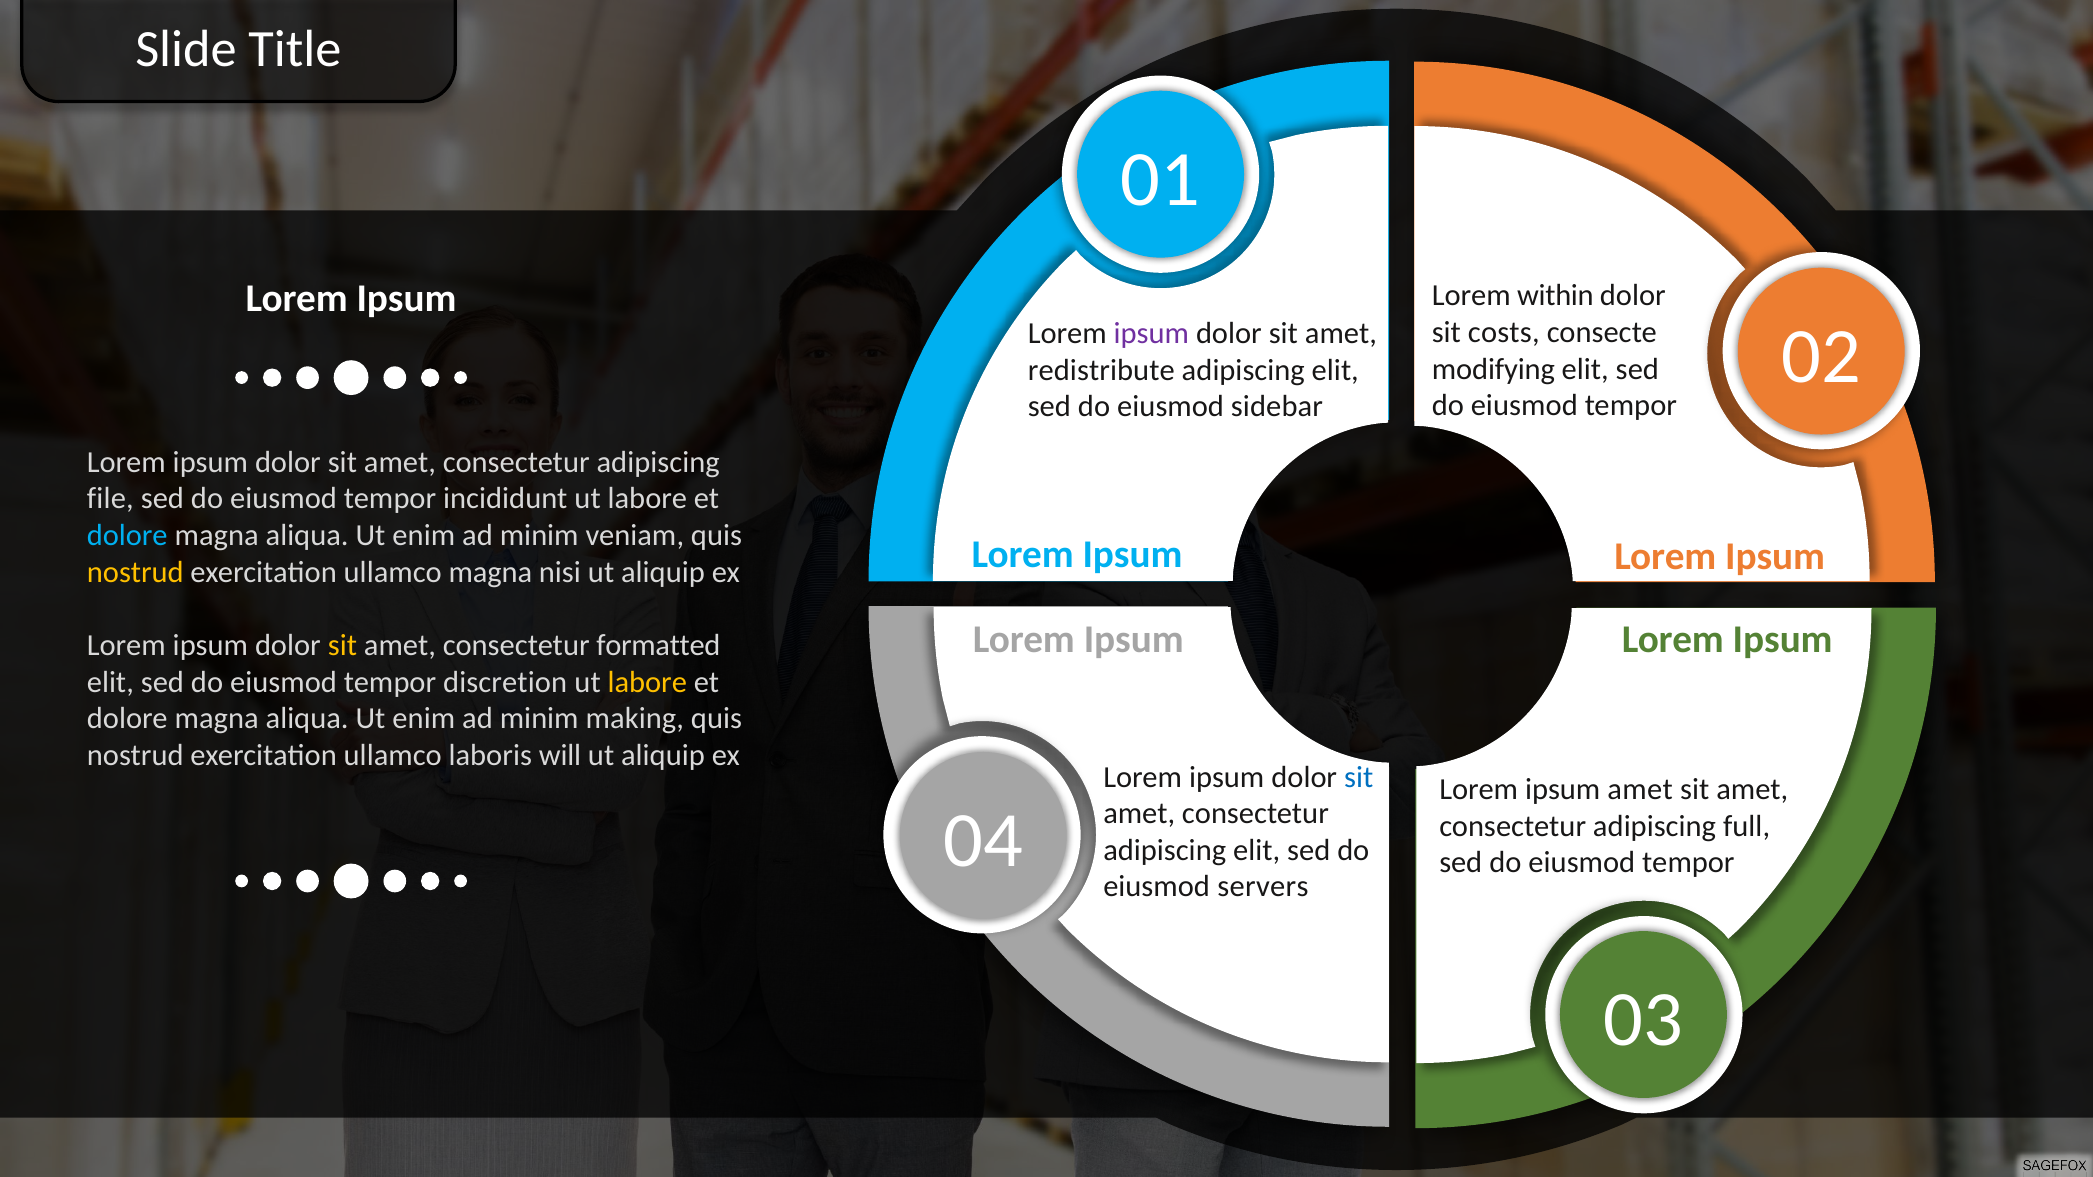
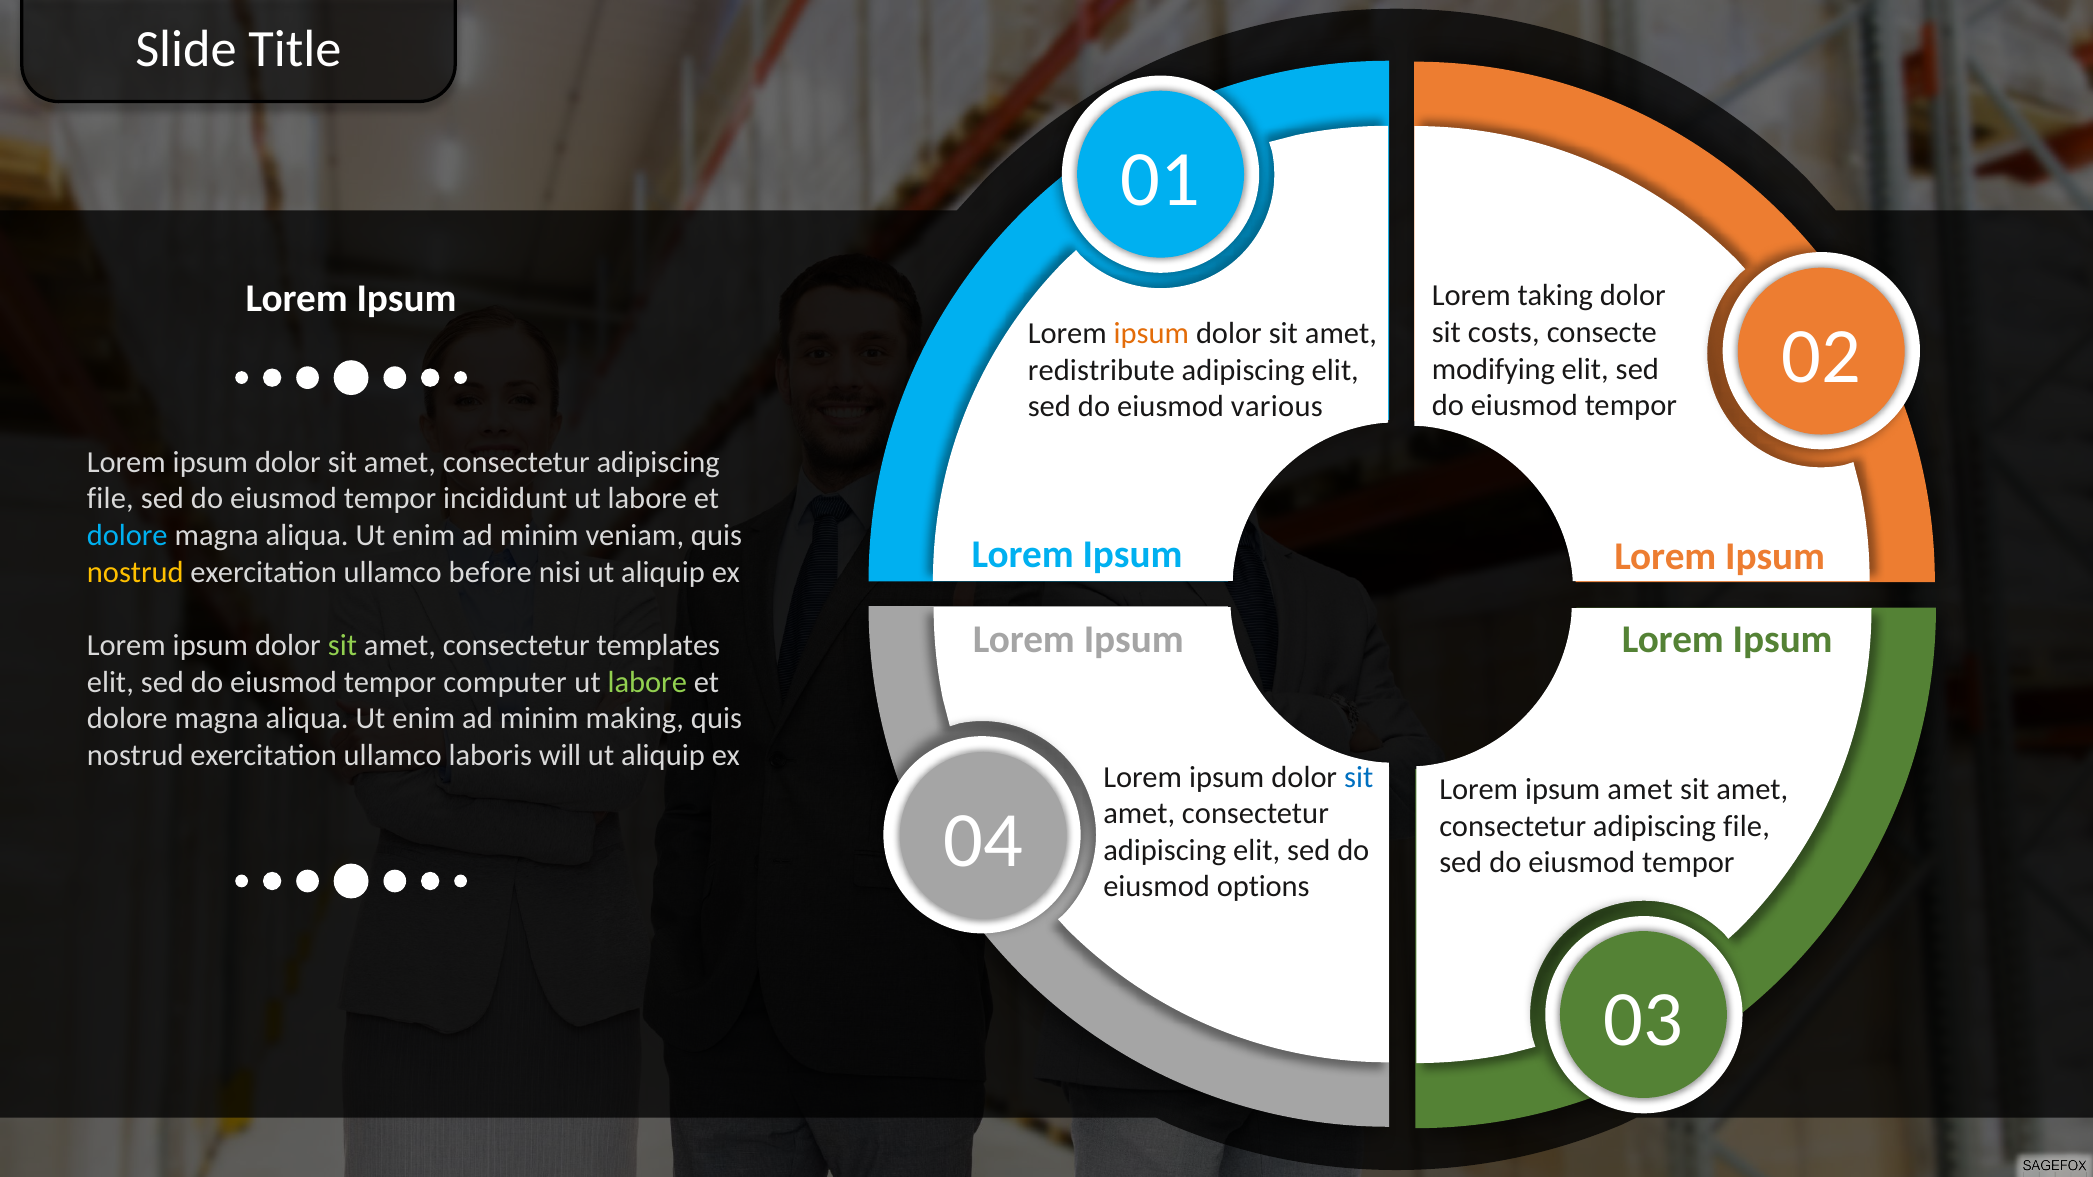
within: within -> taking (1555, 296)
ipsum colour: purple -> orange (1151, 334)
sidebar: sidebar -> various (1277, 407)
ullamco magna: magna -> before (490, 572)
sit colour: yellow -> light green (342, 646)
formatted: formatted -> templates (658, 646)
discretion: discretion -> computer (505, 682)
labore colour: yellow -> light green (647, 682)
full: full -> file (1747, 826)
servers: servers -> options (1263, 887)
